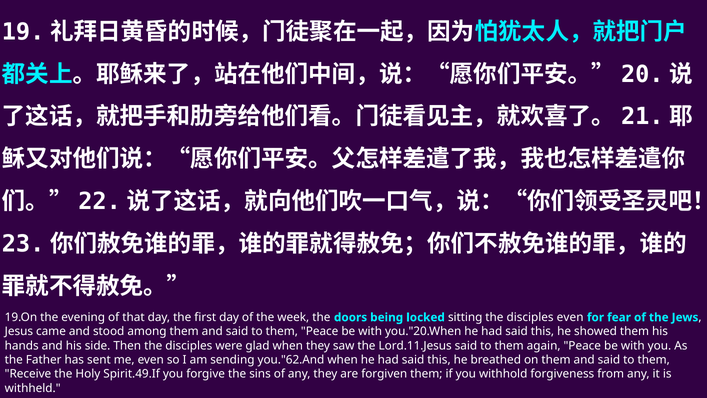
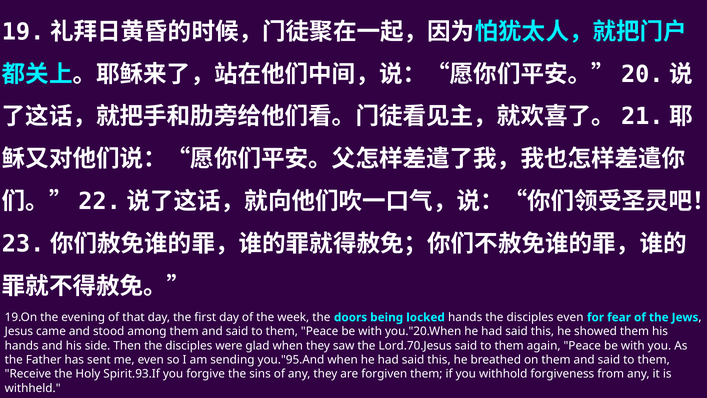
locked sitting: sitting -> hands (465, 317)
Lord.11.Jesus: Lord.11.Jesus -> Lord.70.Jesus (415, 345)
you."62.And: you."62.And -> you."95.And (291, 360)
Spirit.49.If: Spirit.49.If -> Spirit.93.If (132, 374)
